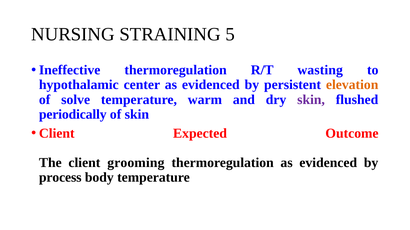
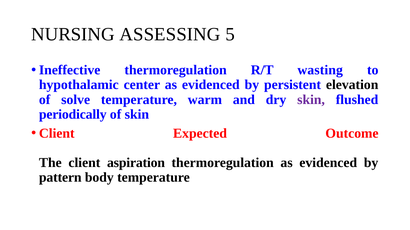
STRAINING: STRAINING -> ASSESSING (170, 34)
elevation colour: orange -> black (352, 85)
grooming: grooming -> aspiration (136, 163)
process: process -> pattern (60, 178)
